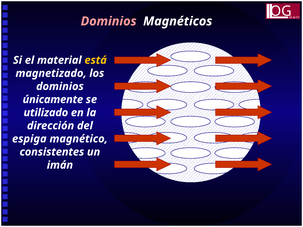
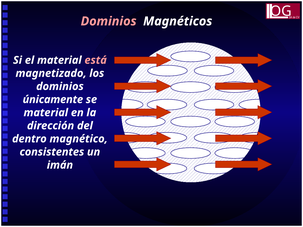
está colour: yellow -> pink (96, 60)
utilizado: utilizado -> material (46, 113)
espiga: espiga -> dentro (29, 139)
